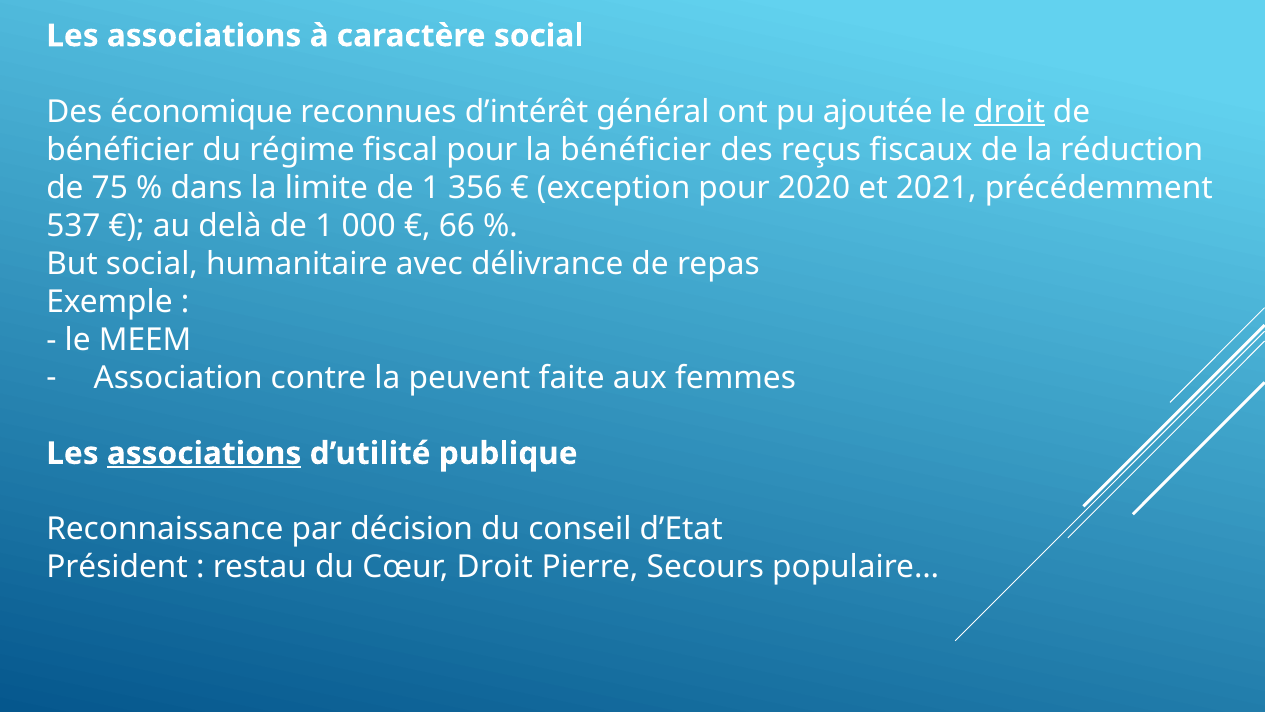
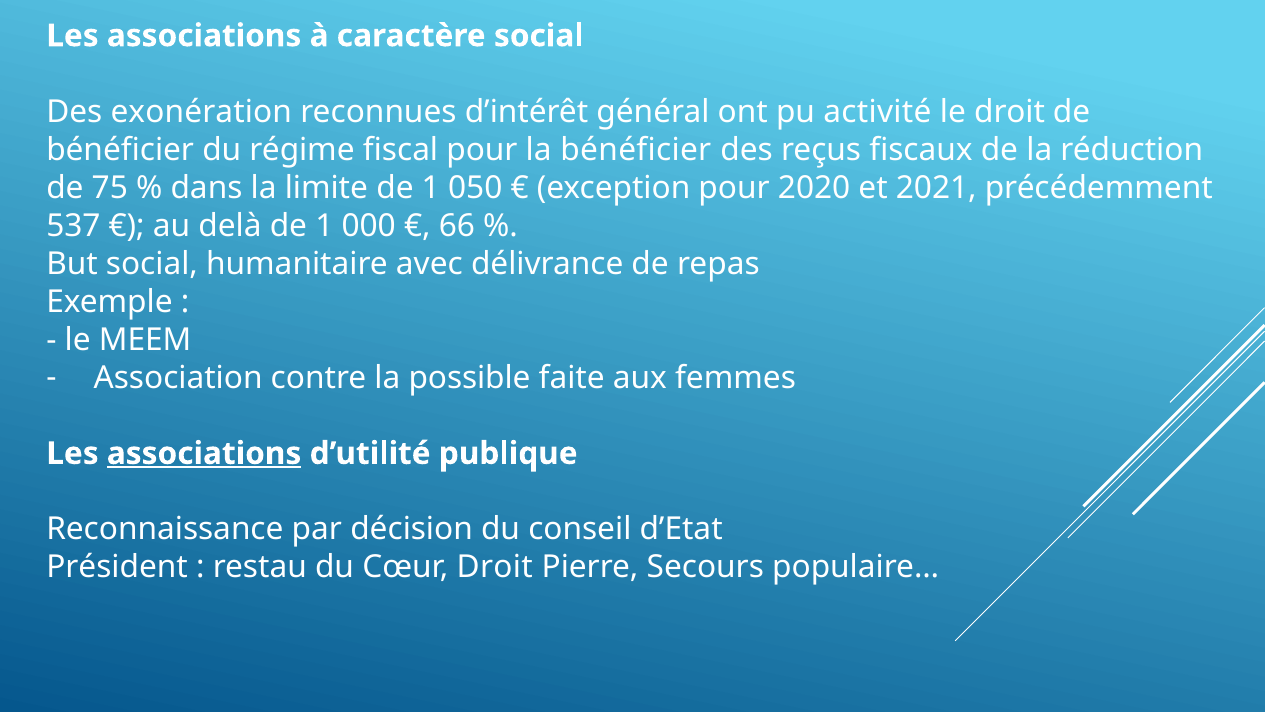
économique: économique -> exonération (201, 112)
ajoutée: ajoutée -> activité (877, 112)
droit underline: present -> none (1010, 112)
356: 356 -> 050 (475, 188)
peuvent: peuvent -> possible (470, 377)
